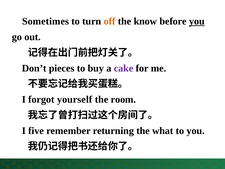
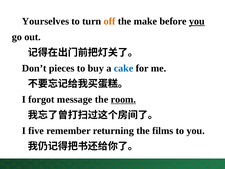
Sometimes: Sometimes -> Yourselves (46, 21)
know: know -> make (145, 21)
cake colour: purple -> blue (124, 68)
yourself: yourself -> message (75, 99)
room underline: none -> present (123, 99)
what: what -> films (163, 131)
